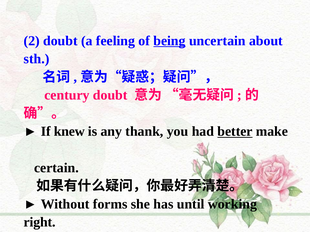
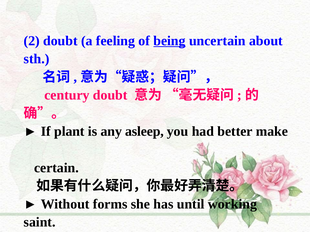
knew: knew -> plant (69, 132)
thank: thank -> asleep (145, 132)
better underline: present -> none (235, 132)
right: right -> saint (40, 223)
